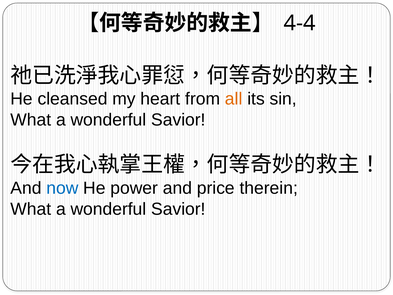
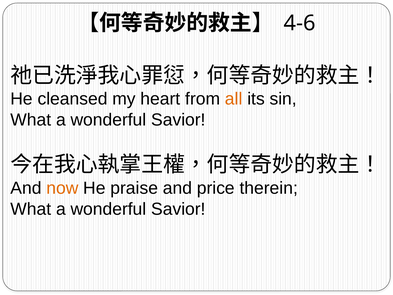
4-4: 4-4 -> 4-6 (300, 23)
now colour: blue -> orange (62, 188)
power: power -> praise (134, 188)
